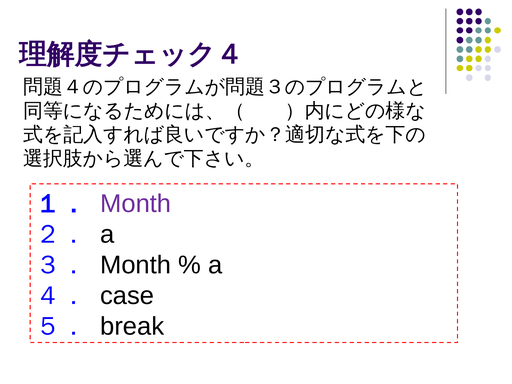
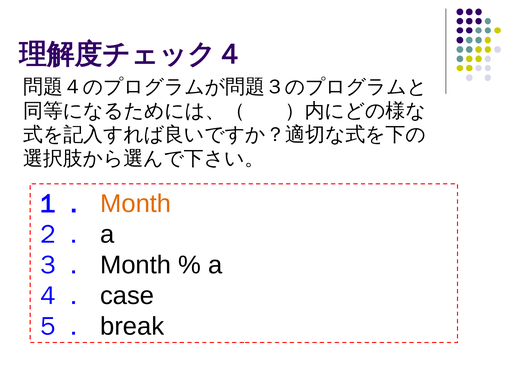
Month colour: purple -> orange (136, 204)
